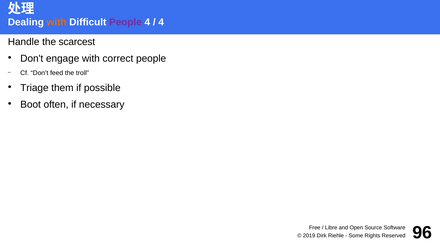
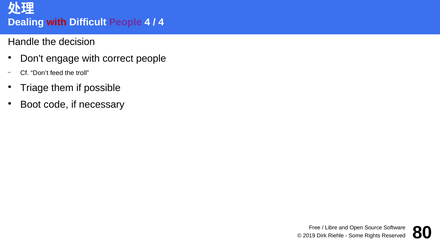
with colour: orange -> red (57, 22)
scarcest: scarcest -> decision (77, 42)
often: often -> code (56, 105)
96: 96 -> 80 (422, 233)
